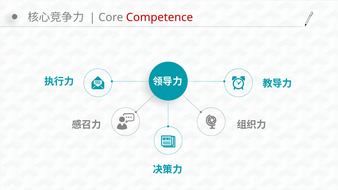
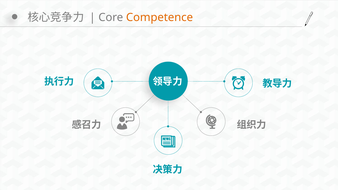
Competence colour: red -> orange (160, 17)
